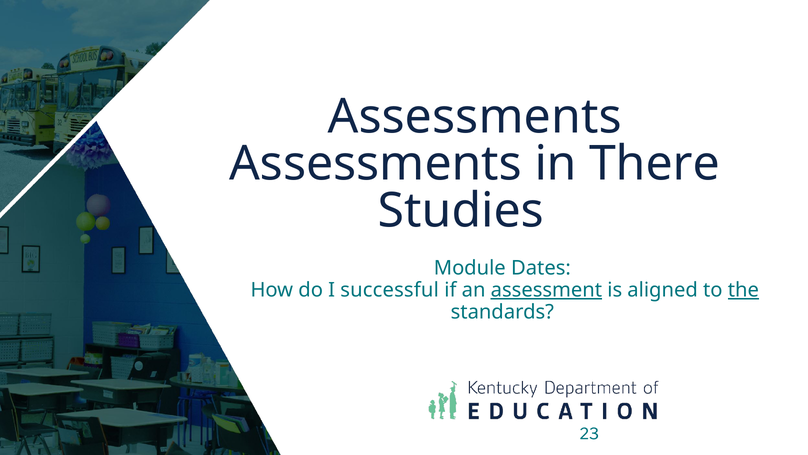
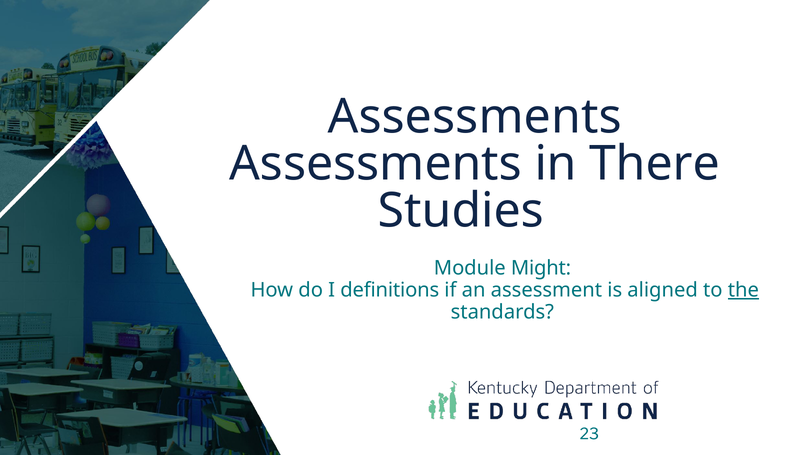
Dates: Dates -> Might (541, 268)
successful: successful -> definitions (390, 290)
assessment underline: present -> none (546, 290)
